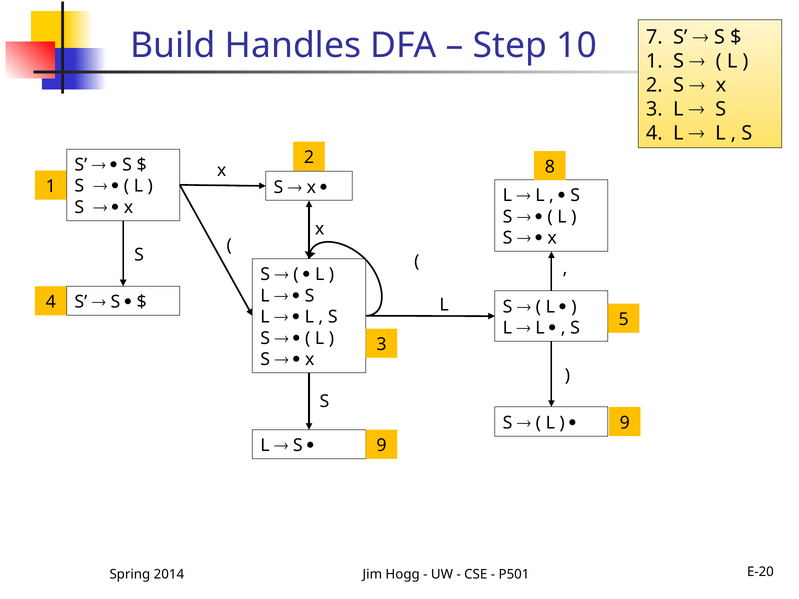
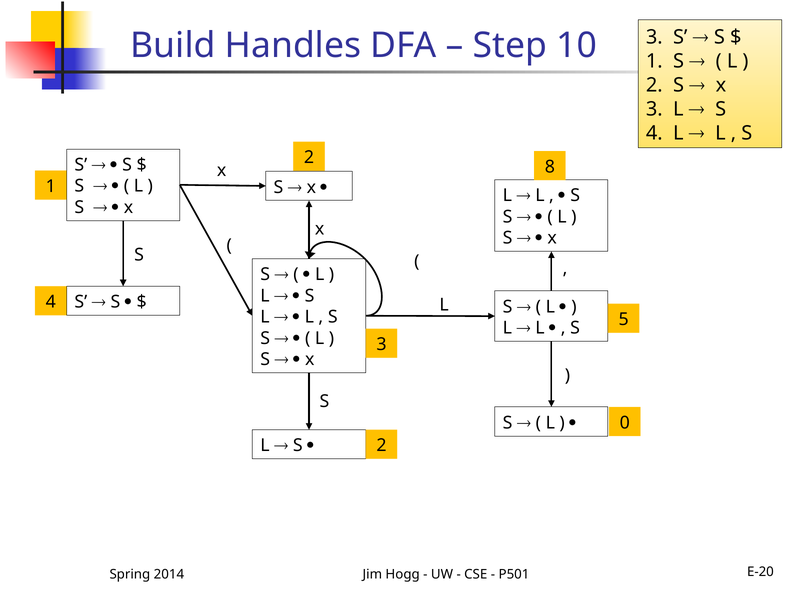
10 7: 7 -> 3 (654, 37)
9: 9 -> 0 (625, 423)
9: 9 -> 2 (381, 446)
